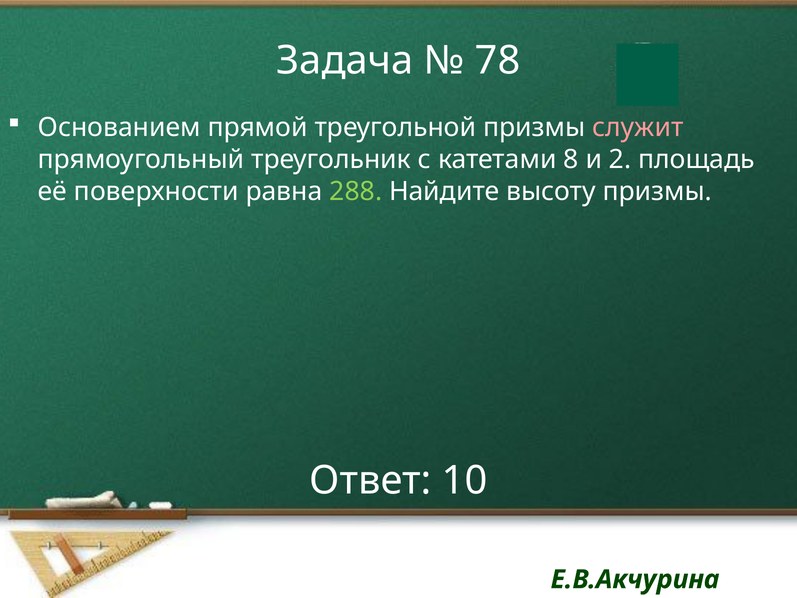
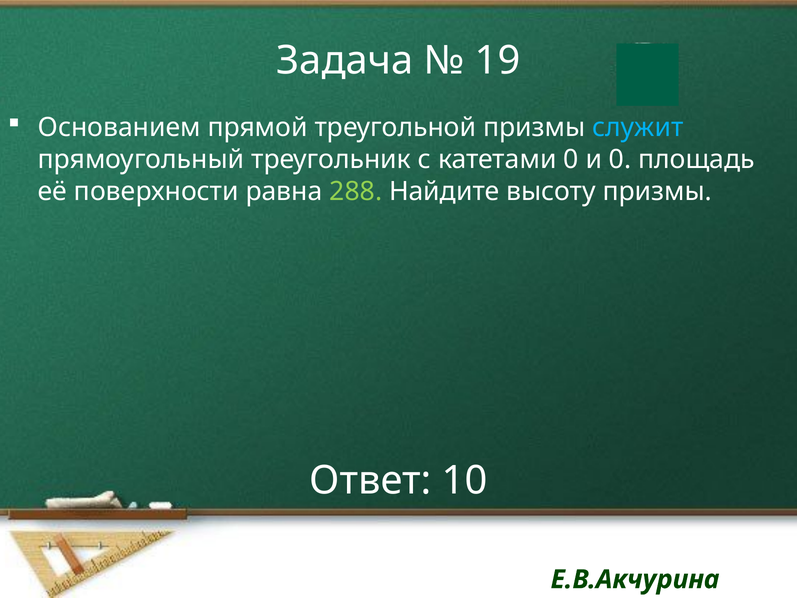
78: 78 -> 19 (498, 61)
служит colour: pink -> light blue (638, 128)
катетами 8: 8 -> 0 (571, 160)
и 2: 2 -> 0 (620, 160)
